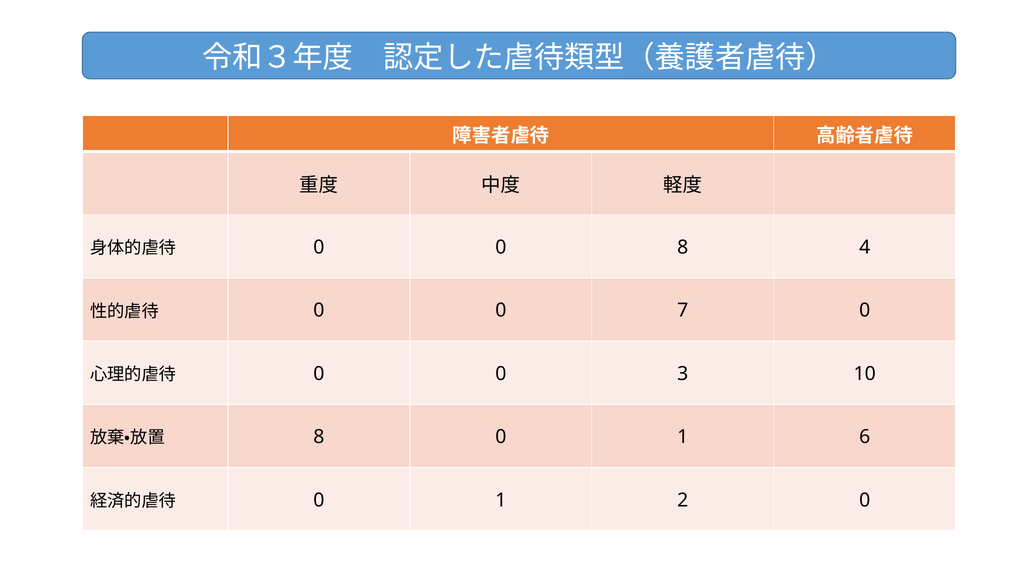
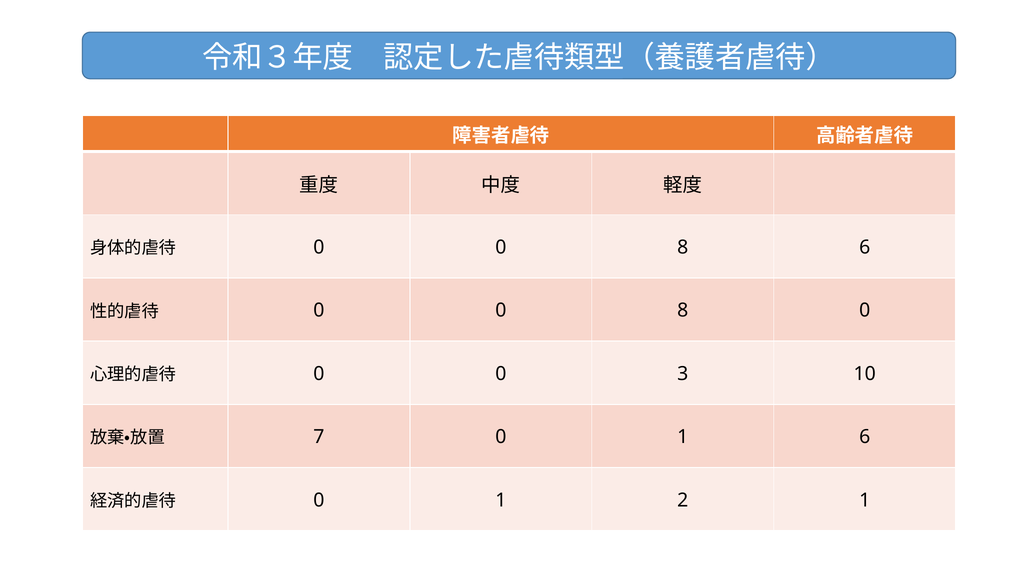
8 4: 4 -> 6 (865, 247)
7: 7 -> 8 (683, 310)
8: 8 -> 7 (319, 437)
2 0: 0 -> 1 (865, 500)
